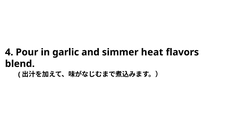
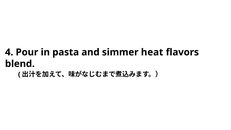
garlic: garlic -> pasta (66, 52)
